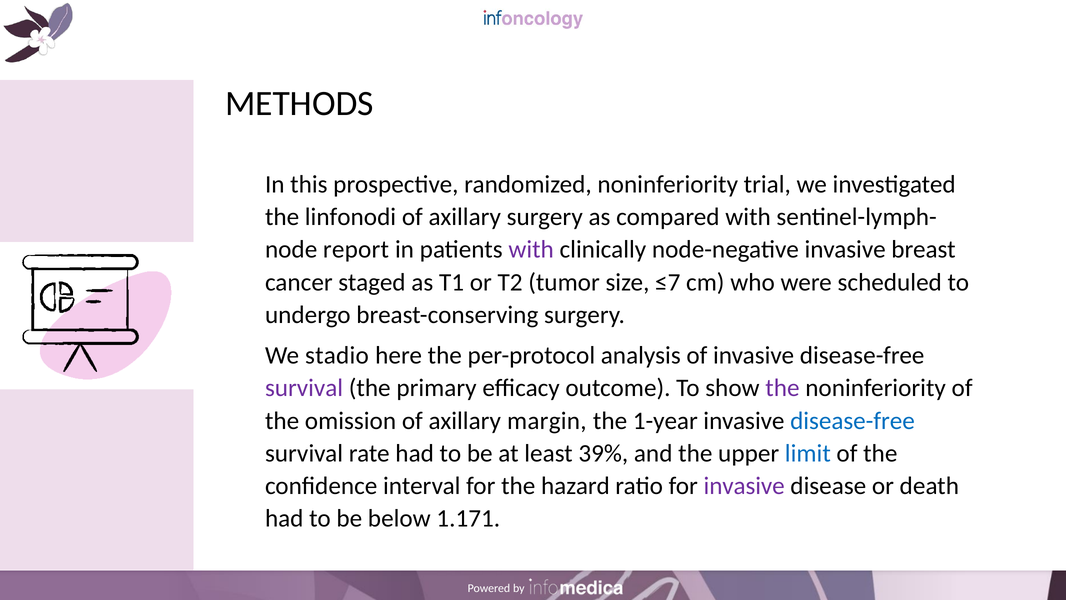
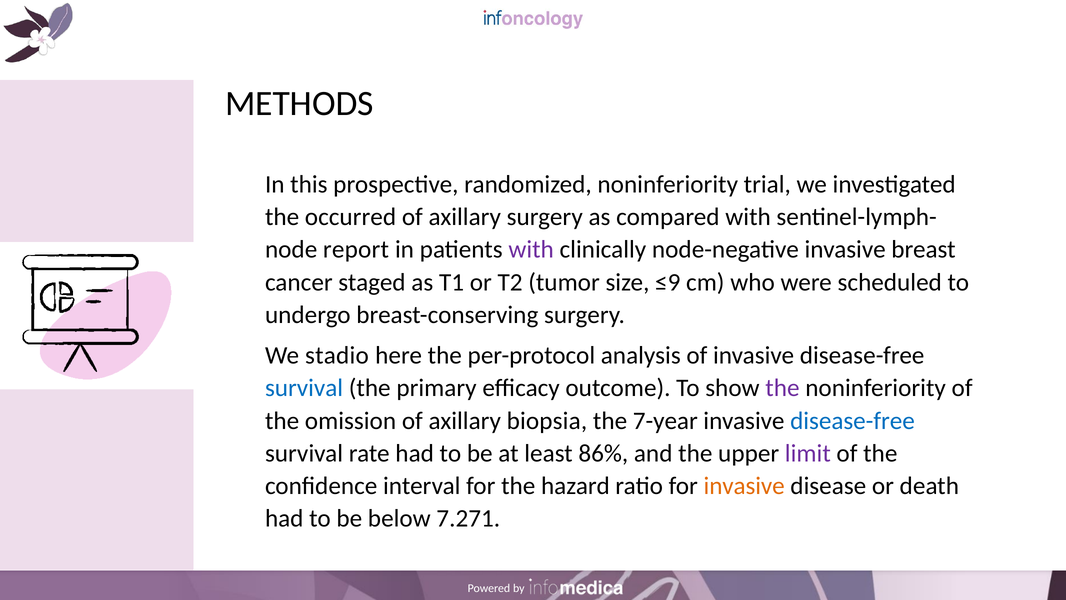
linfonodi: linfonodi -> occurred (350, 217)
≤7: ≤7 -> ≤9 (668, 282)
survival colour: purple -> blue (304, 388)
margin: margin -> biopsia (547, 420)
1-year: 1-year -> 7-year (665, 420)
39%: 39% -> 86% (603, 453)
limit colour: blue -> purple (808, 453)
invasive colour: purple -> orange (744, 486)
1.171: 1.171 -> 7.271 (468, 518)
